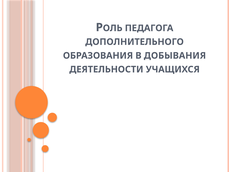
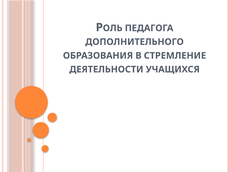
ДОБЫВАНИЯ: ДОБЫВАНИЯ -> СТРЕМЛЕНИЕ (175, 56)
